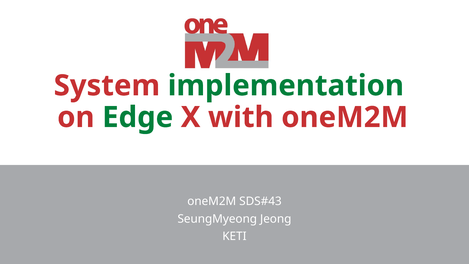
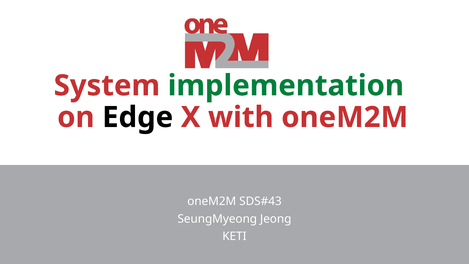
Edge colour: green -> black (138, 117)
